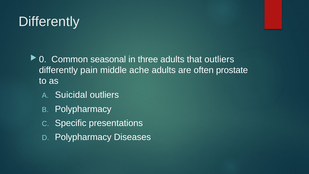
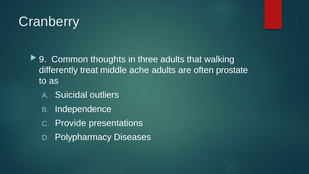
Differently: Differently -> Cranberry (49, 22)
0: 0 -> 9 (43, 59)
seasonal: seasonal -> thoughts (108, 59)
that outliers: outliers -> walking (219, 59)
pain: pain -> treat (89, 70)
Polypharmacy: Polypharmacy -> Independence (83, 109)
Specific: Specific -> Provide (71, 123)
